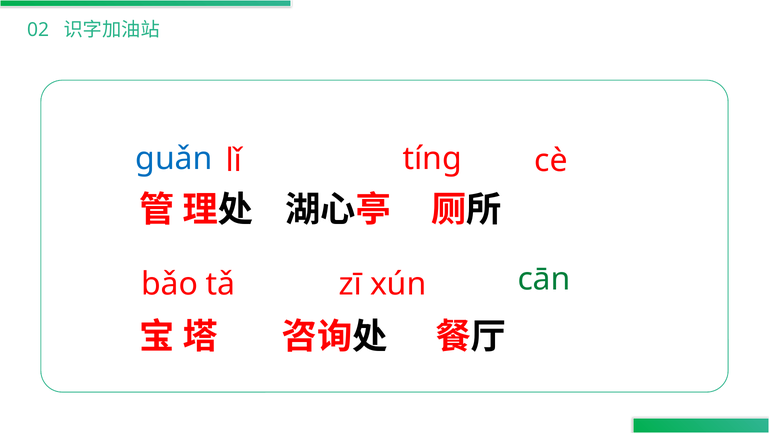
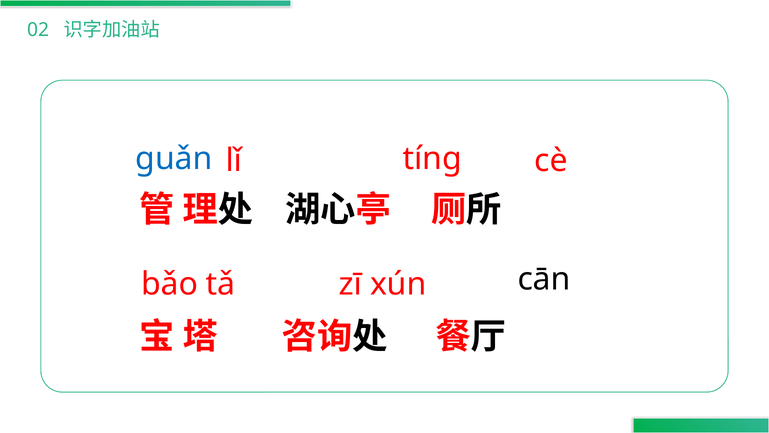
cān colour: green -> black (544, 279)
